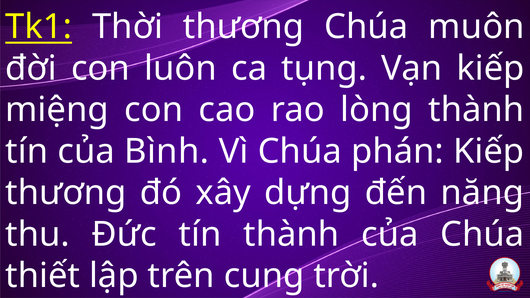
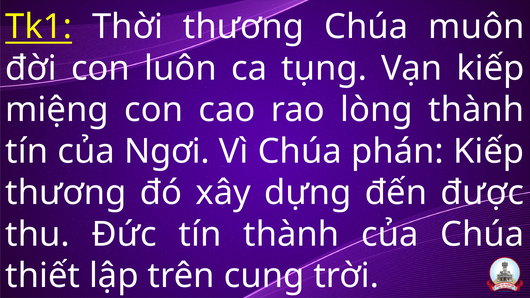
Bình: Bình -> Ngơi (167, 151)
năng: năng -> được (482, 193)
